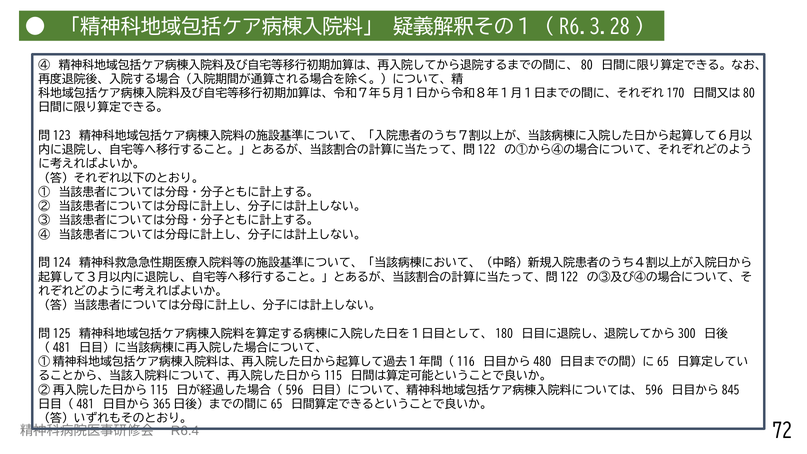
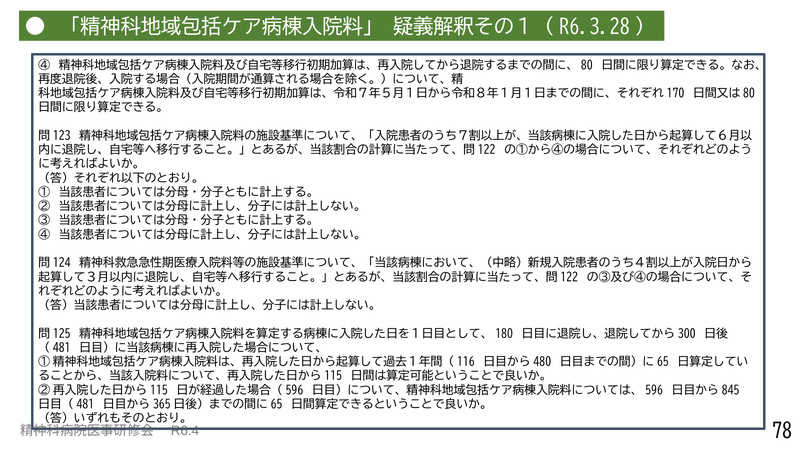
72: 72 -> 78 (782, 431)
